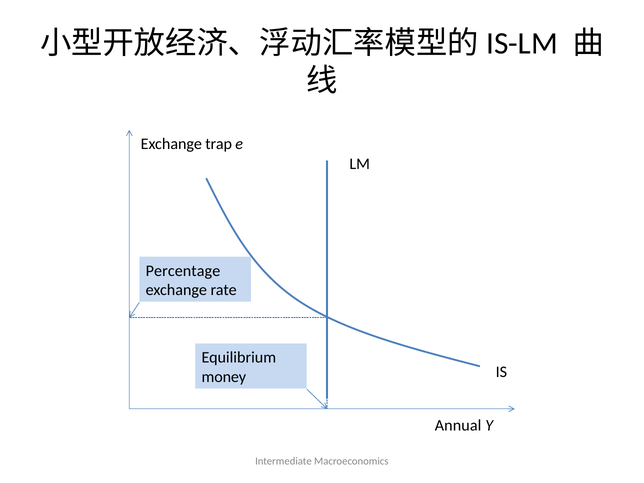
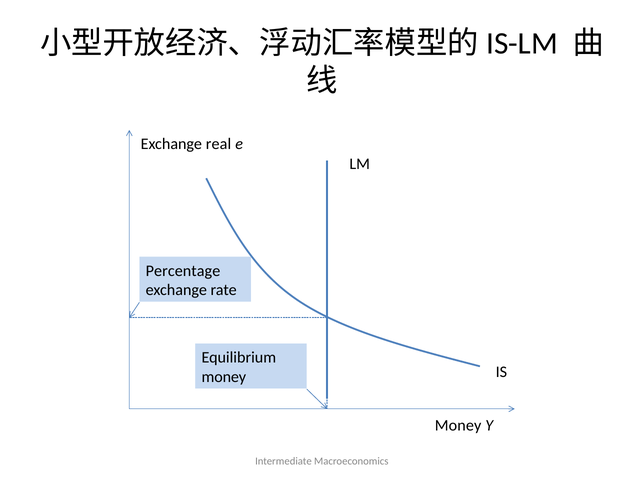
trap: trap -> real (219, 144)
Annual: Annual -> Money (458, 425)
